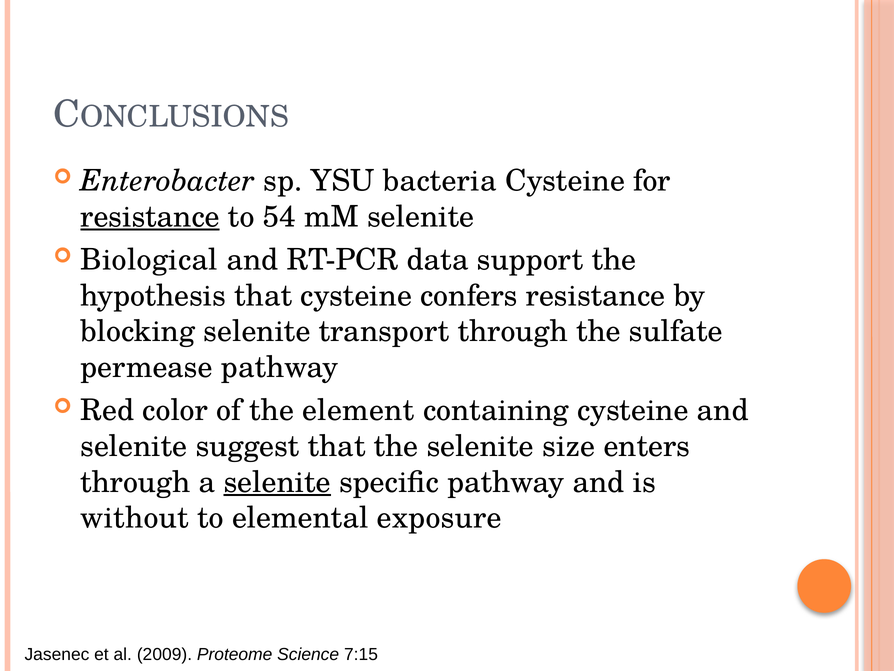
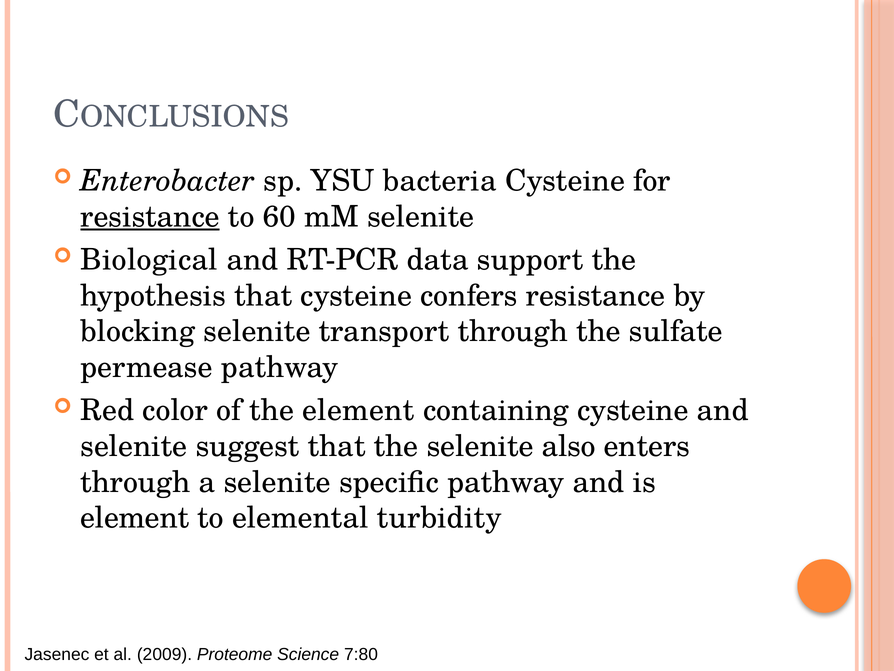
54: 54 -> 60 (279, 217)
size: size -> also (569, 446)
selenite underline: present -> none (277, 482)
without: without -> element (135, 518)
exposure: exposure -> turbidity (439, 518)
7:15: 7:15 -> 7:80 (361, 654)
